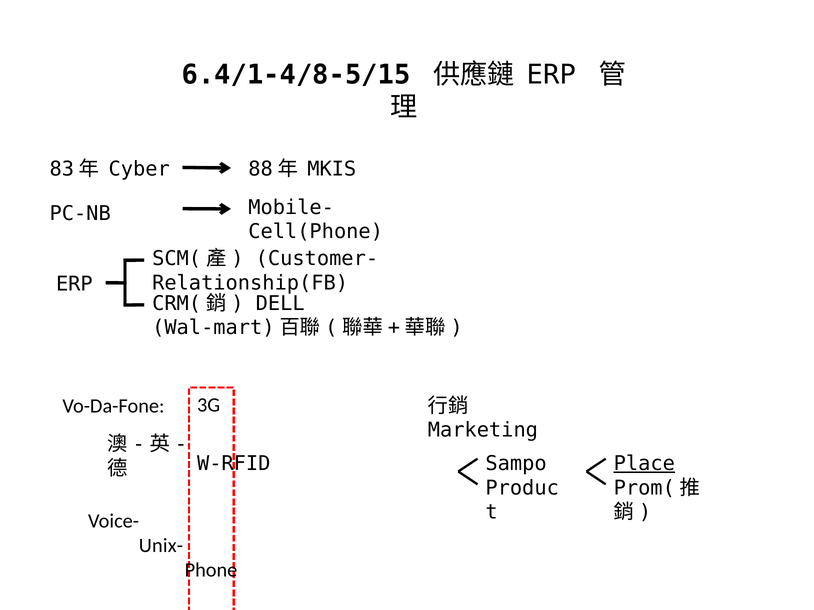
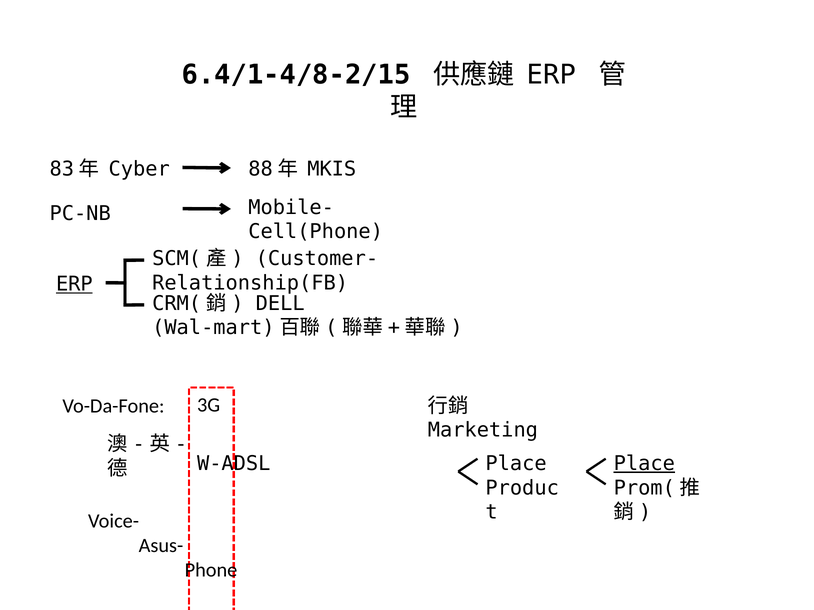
6.4/1-4/8-5/15: 6.4/1-4/8-5/15 -> 6.4/1-4/8-2/15 (296, 75)
ERP underline: none -> present (74, 284)
Sampo: Sampo -> Place (516, 464)
W-RFID: W-RFID -> W-ADSL (234, 464)
Unix-: Unix- -> Asus- (161, 546)
